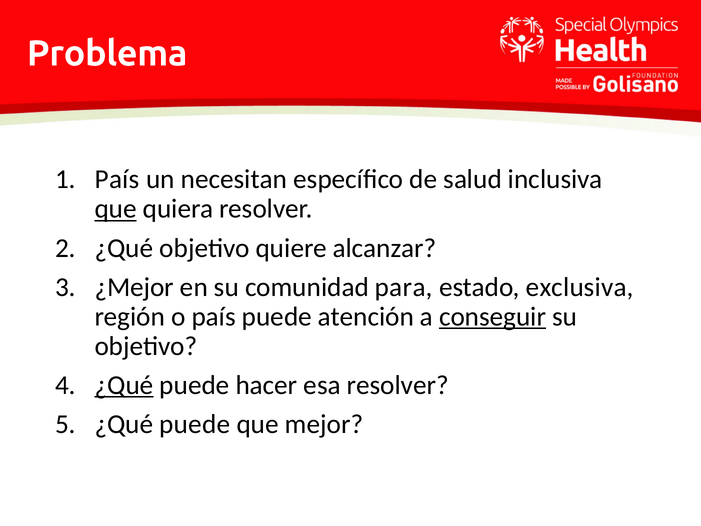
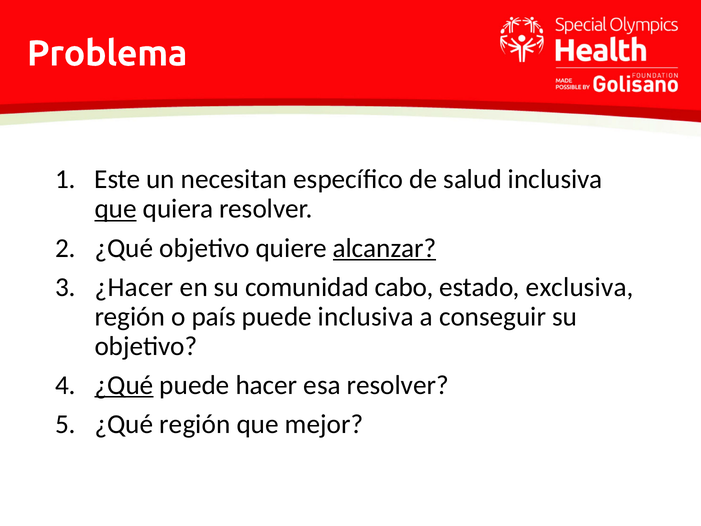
País: País -> Este (117, 179)
alcanzar underline: none -> present (385, 248)
¿Mejor: ¿Mejor -> ¿Hacer (134, 287)
para: para -> cabo (404, 287)
puede atención: atención -> inclusiva (366, 316)
conseguir underline: present -> none (493, 316)
puede: puede -> región (195, 424)
